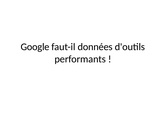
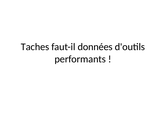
Google: Google -> Taches (35, 47)
